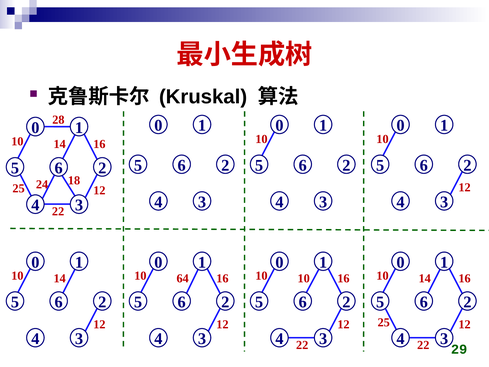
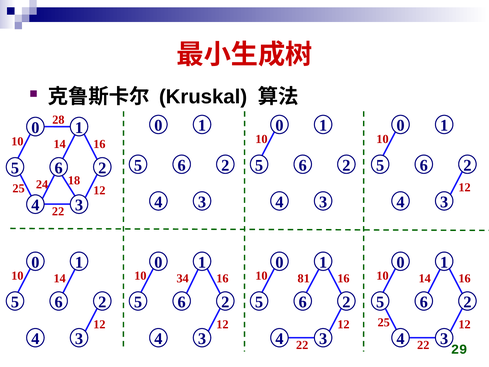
64: 64 -> 34 (183, 278)
10 10: 10 -> 81 (304, 278)
